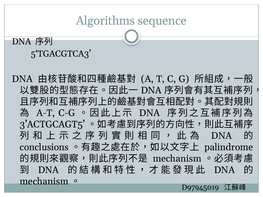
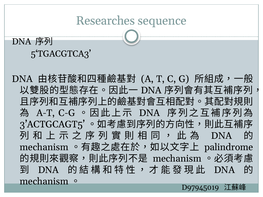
Algorithms: Algorithms -> Researches (105, 21)
conclusions: conclusions -> mechanism (44, 147)
